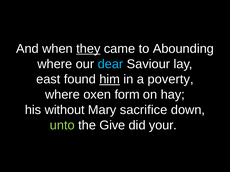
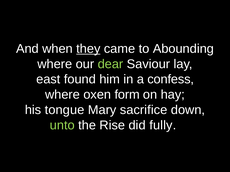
dear colour: light blue -> light green (110, 64)
him underline: present -> none (110, 80)
poverty: poverty -> confess (171, 80)
without: without -> tongue (65, 110)
Give: Give -> Rise (112, 126)
your: your -> fully (163, 126)
